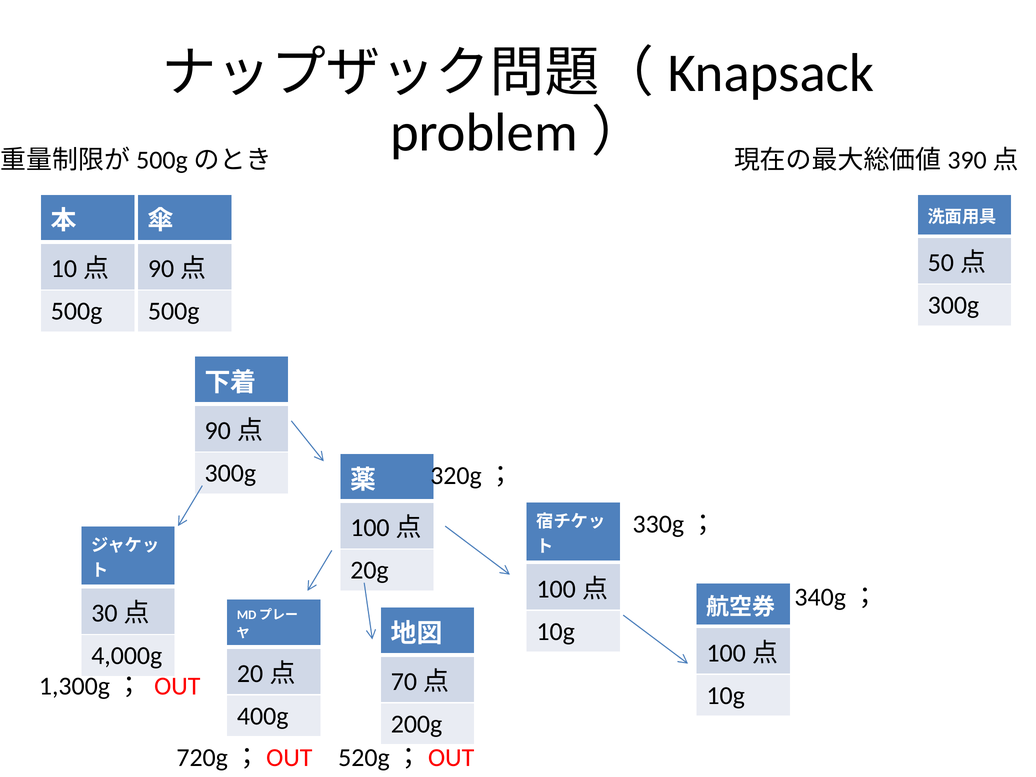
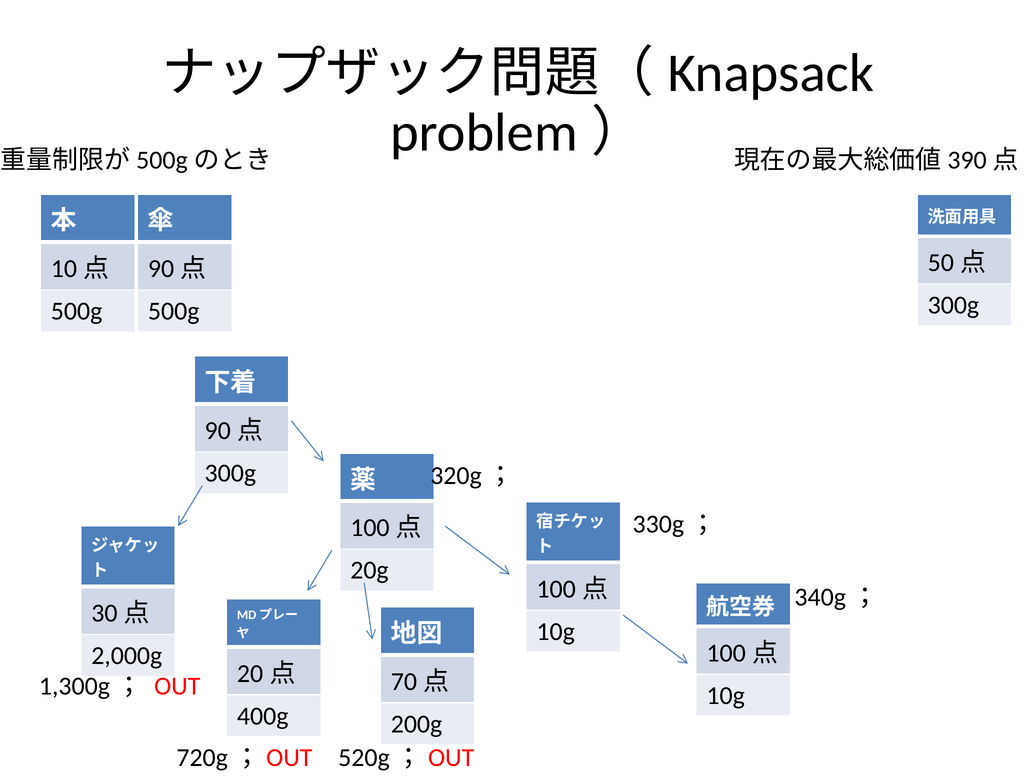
4,000g: 4,000g -> 2,000g (127, 656)
